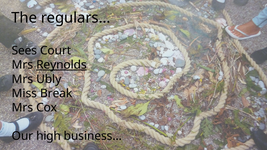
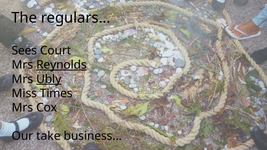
Ubly underline: none -> present (49, 79)
Break: Break -> Times (56, 93)
high: high -> take (48, 136)
